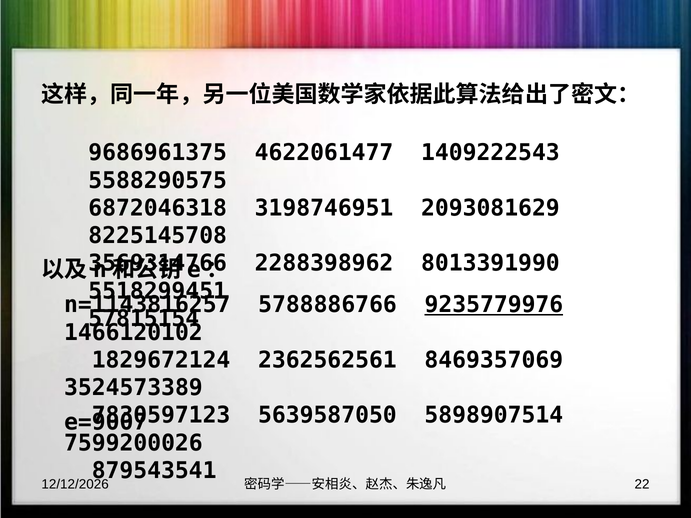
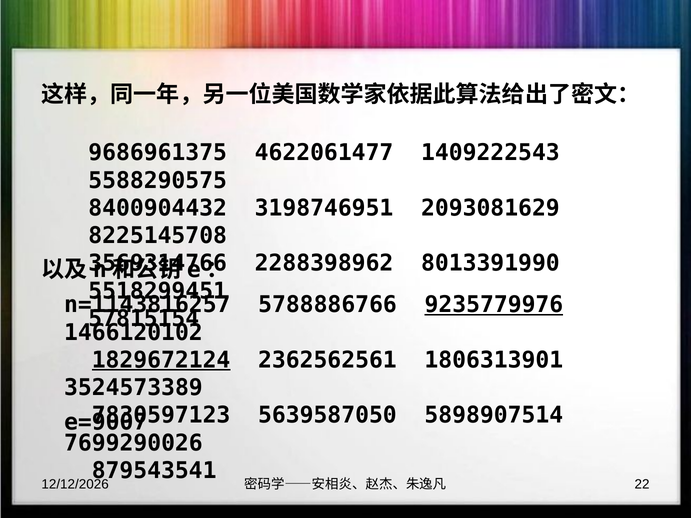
6872046318: 6872046318 -> 8400904432 (158, 208)
1829672124 underline: none -> present (161, 360)
8469357069: 8469357069 -> 1806313901 (494, 360)
7599200026: 7599200026 -> 7699290026 (133, 443)
